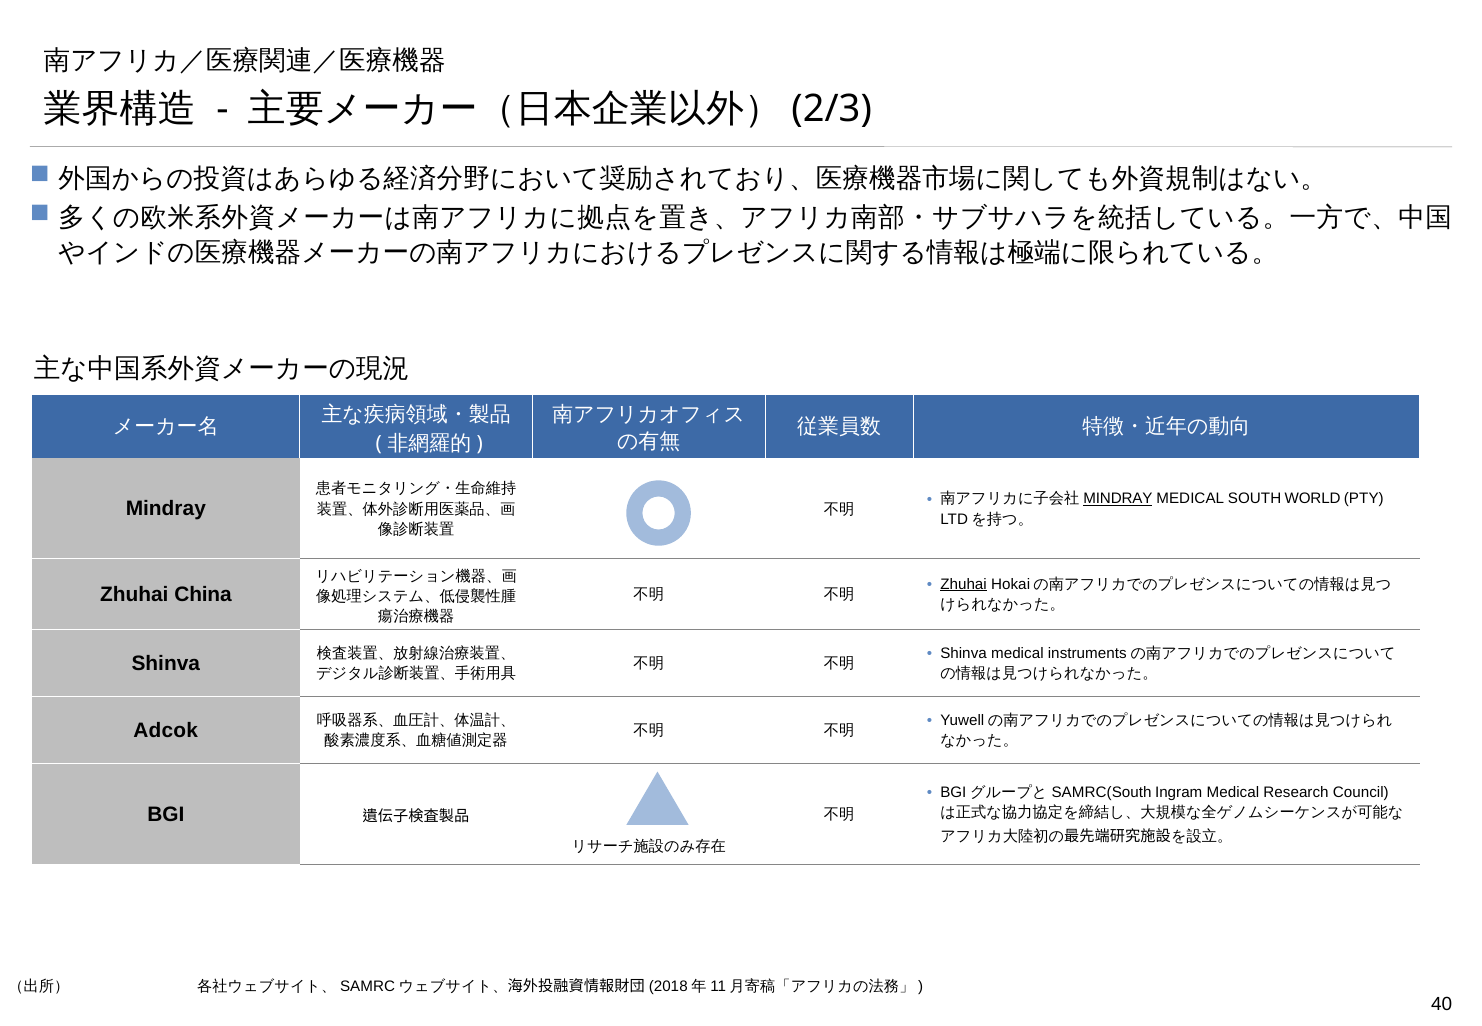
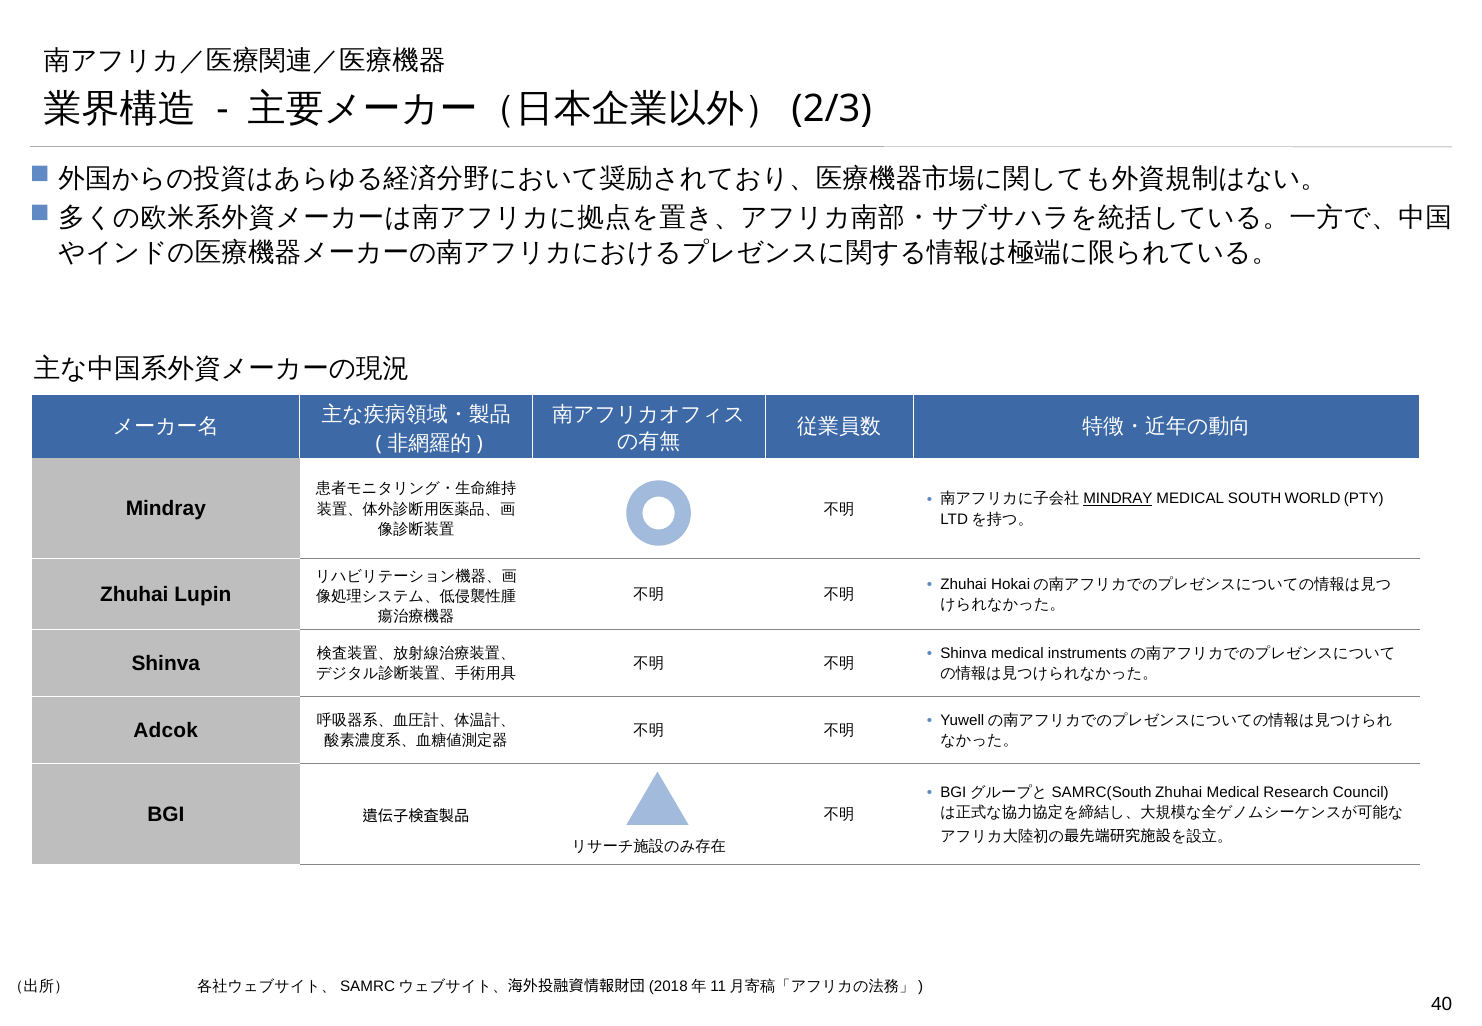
Zhuhai underline: present -> none (964, 584)
China: China -> Lupin (203, 594)
Ingram: Ingram -> Zhuhai (1179, 792)
